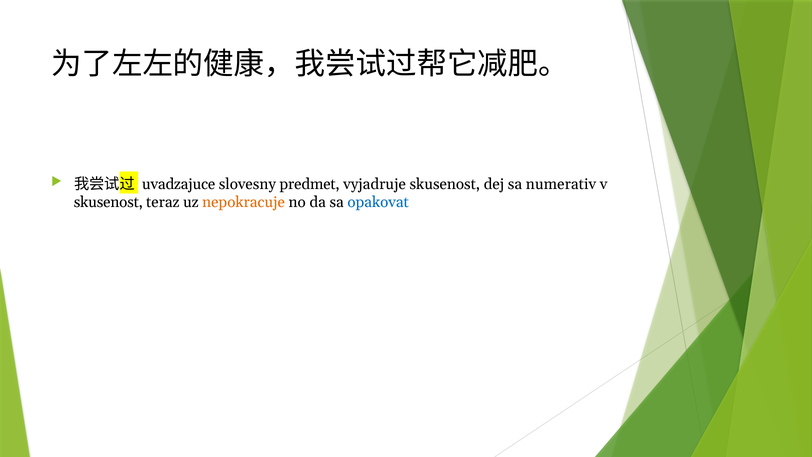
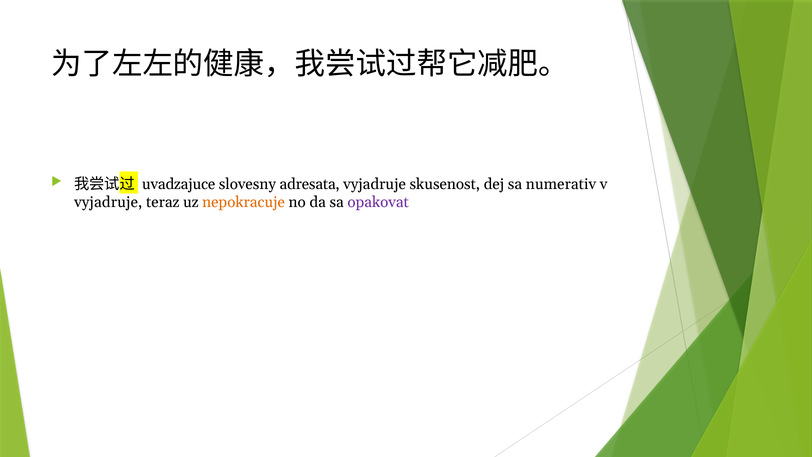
predmet: predmet -> adresata (310, 184)
skusenost: skusenost -> vyjadruje (108, 202)
opakovat colour: blue -> purple (378, 202)
